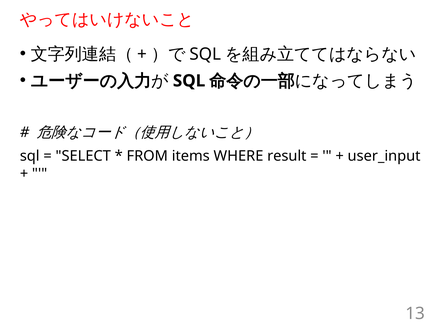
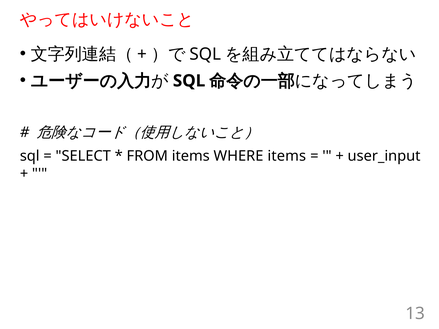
WHERE result: result -> items (287, 156)
